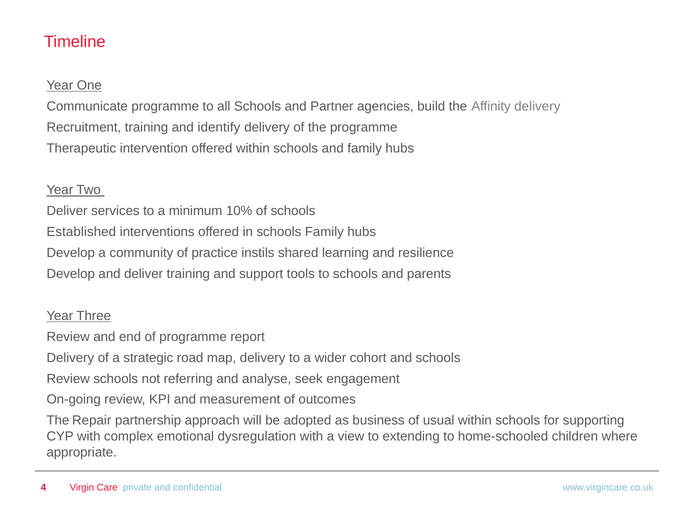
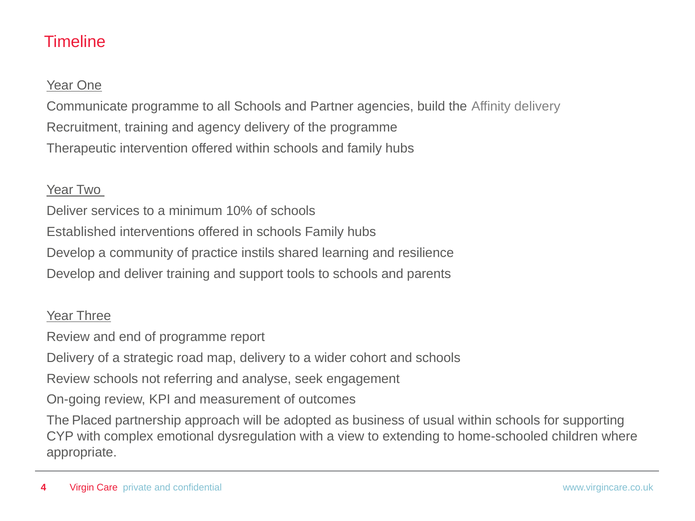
identify: identify -> agency (219, 127)
Repair: Repair -> Placed (92, 421)
